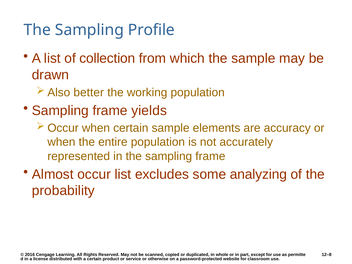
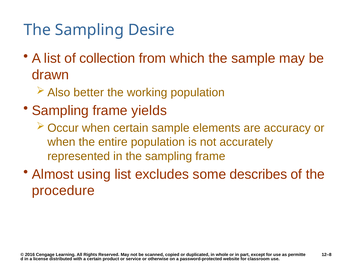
Profile: Profile -> Desire (151, 30)
occur: occur -> using (94, 174)
analyzing: analyzing -> describes (258, 174)
probability: probability -> procedure (63, 191)
